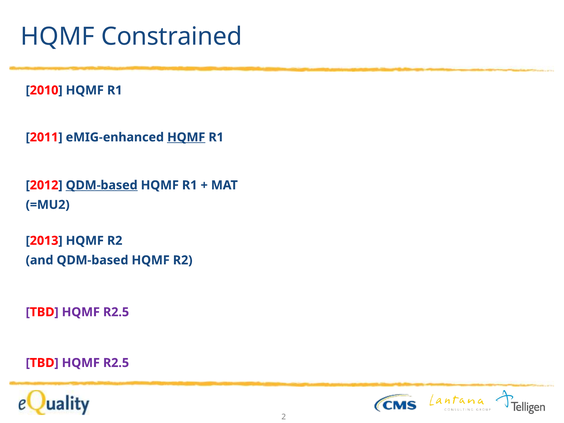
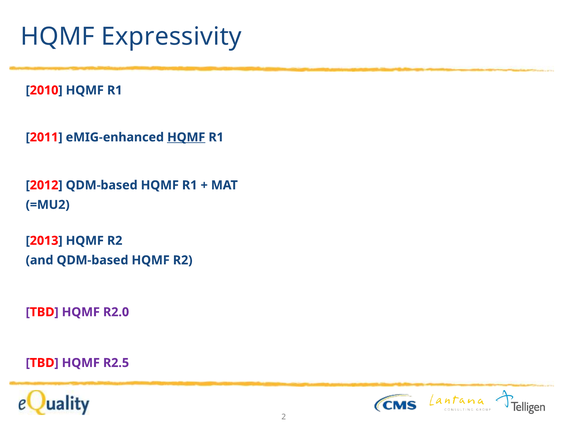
Constrained: Constrained -> Expressivity (171, 36)
QDM-based underline: present -> none (102, 185)
R2.5: R2.5 -> R2.0 (116, 312)
